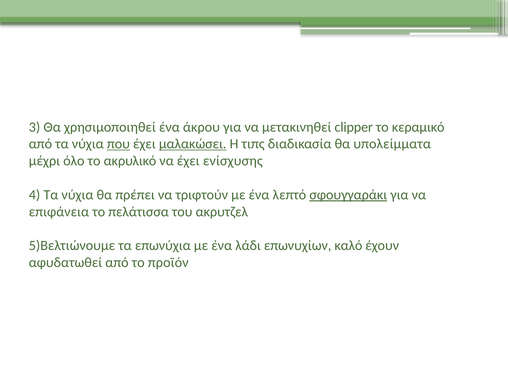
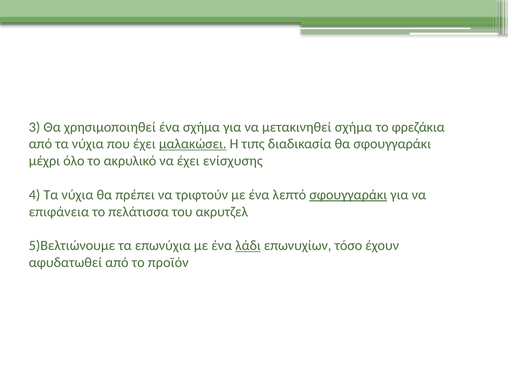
ένα άκρου: άκρου -> σχήμα (201, 127)
μετακινηθεί clipper: clipper -> σχήμα (354, 127)
κεραμικό: κεραμικό -> φρεζάκια (418, 127)
που underline: present -> none (118, 144)
θα υπολείμματα: υπολείμματα -> σφουγγαράκι (392, 144)
λάδι underline: none -> present (248, 246)
καλό: καλό -> τόσο (348, 246)
